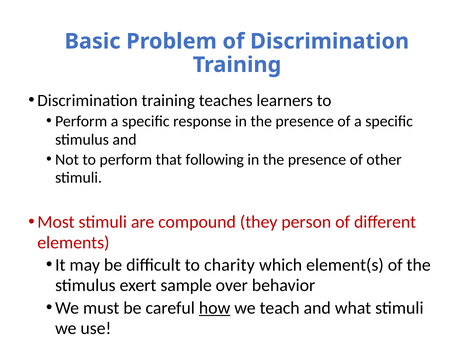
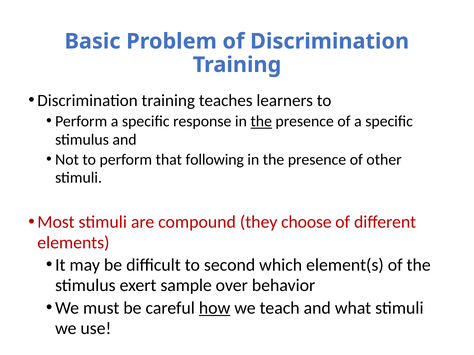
the underline: none -> present (261, 121)
person: person -> choose (306, 222)
charity: charity -> second (230, 265)
